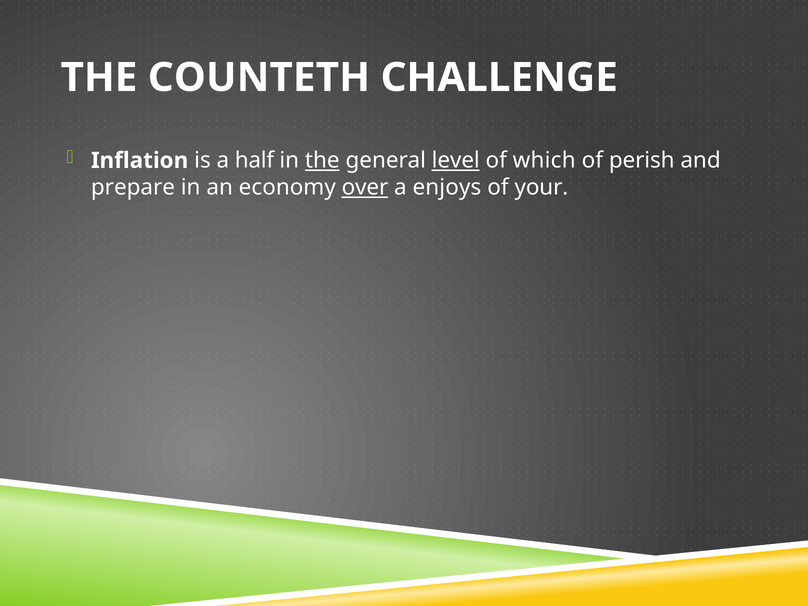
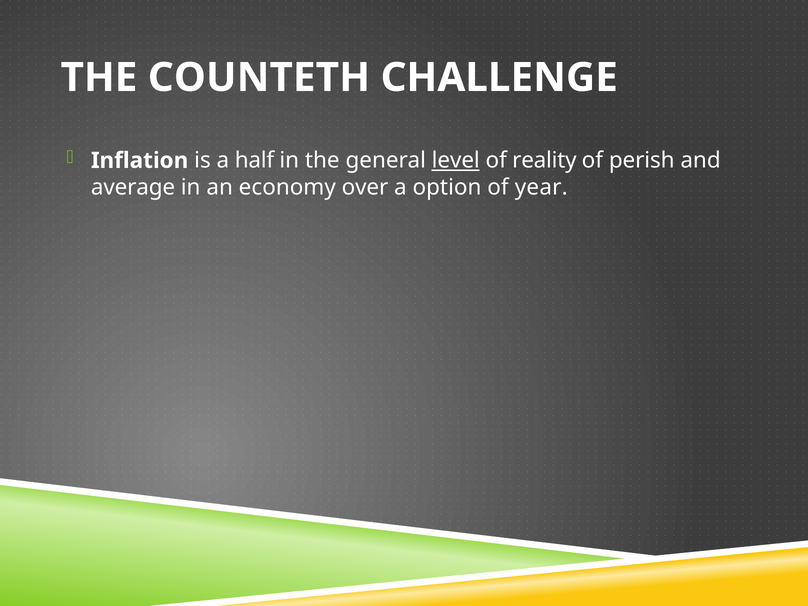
the underline: present -> none (322, 160)
which: which -> reality (544, 160)
prepare: prepare -> average (133, 187)
over underline: present -> none (365, 187)
enjoys: enjoys -> option (447, 187)
your: your -> year (541, 187)
